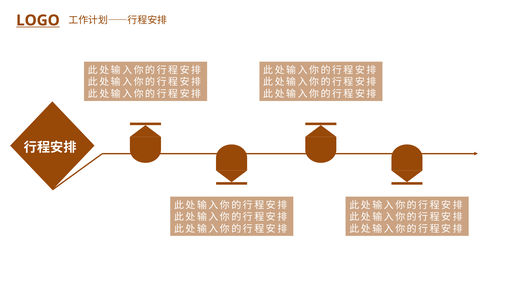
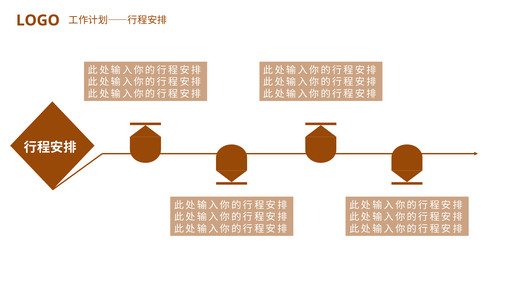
LOGO underline: present -> none (38, 20)
